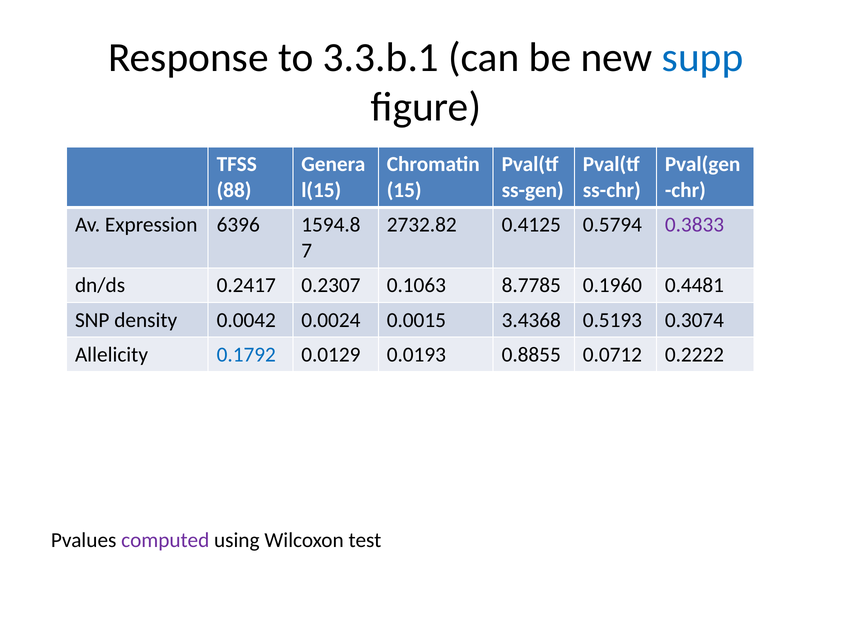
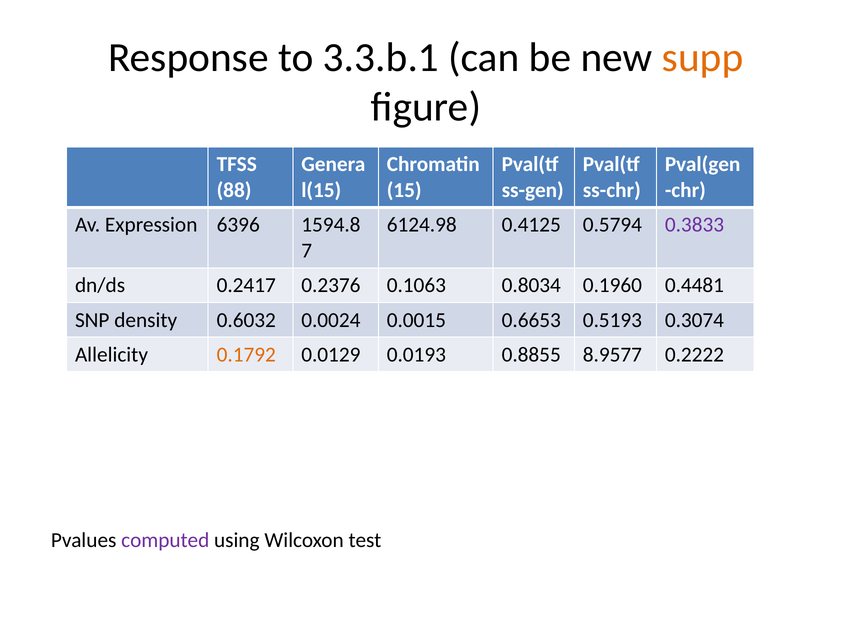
supp colour: blue -> orange (703, 58)
2732.82: 2732.82 -> 6124.98 (422, 225)
0.2307: 0.2307 -> 0.2376 (331, 285)
8.7785: 8.7785 -> 0.8034 (531, 285)
0.0042: 0.0042 -> 0.6032 (246, 320)
3.4368: 3.4368 -> 0.6653 (531, 320)
0.1792 colour: blue -> orange (246, 355)
0.0712: 0.0712 -> 8.9577 (612, 355)
